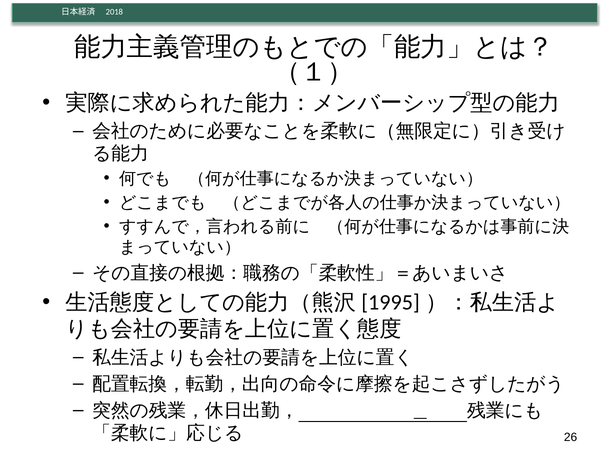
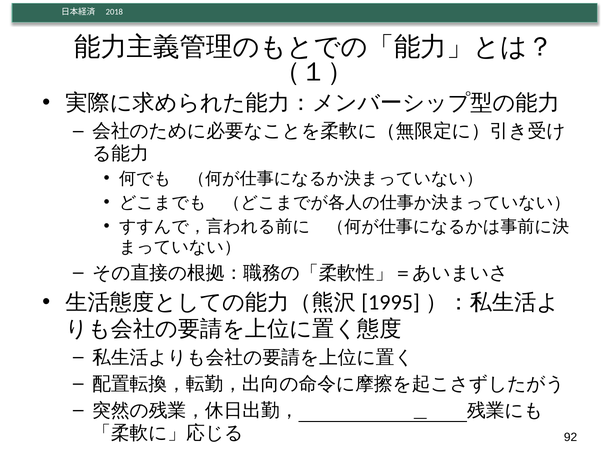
26: 26 -> 92 (571, 438)
